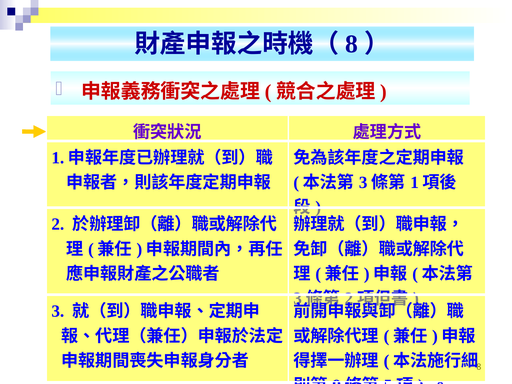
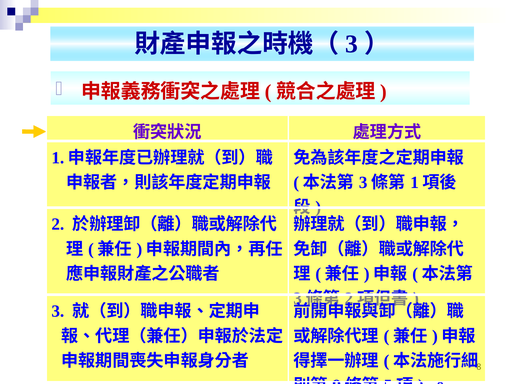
8: 8 -> 3 (352, 44)
